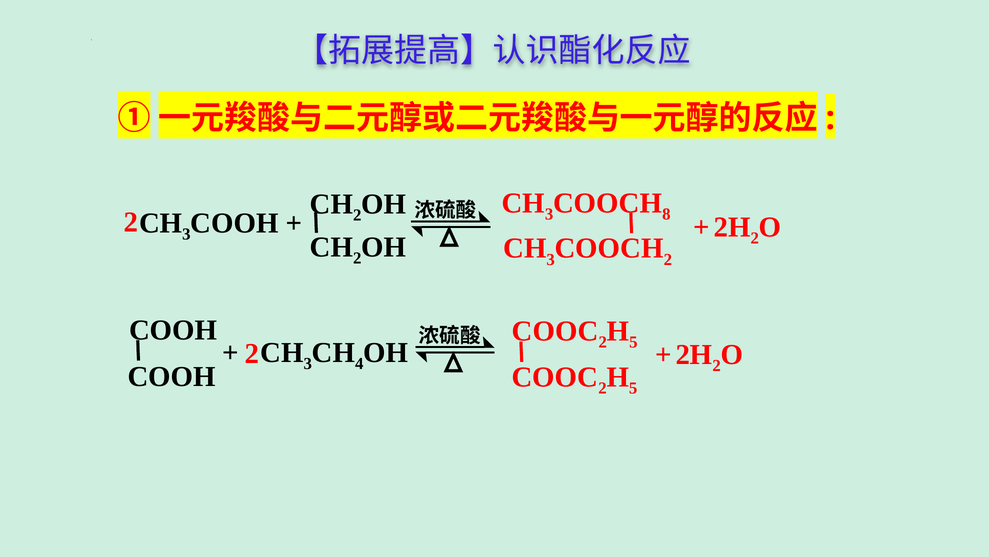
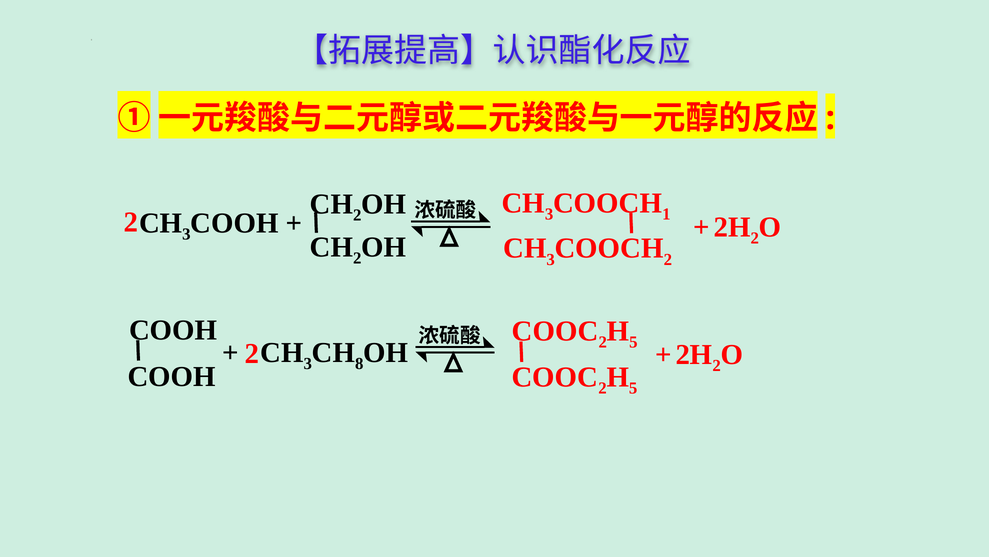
8: 8 -> 1 (666, 214)
4: 4 -> 8 (359, 363)
